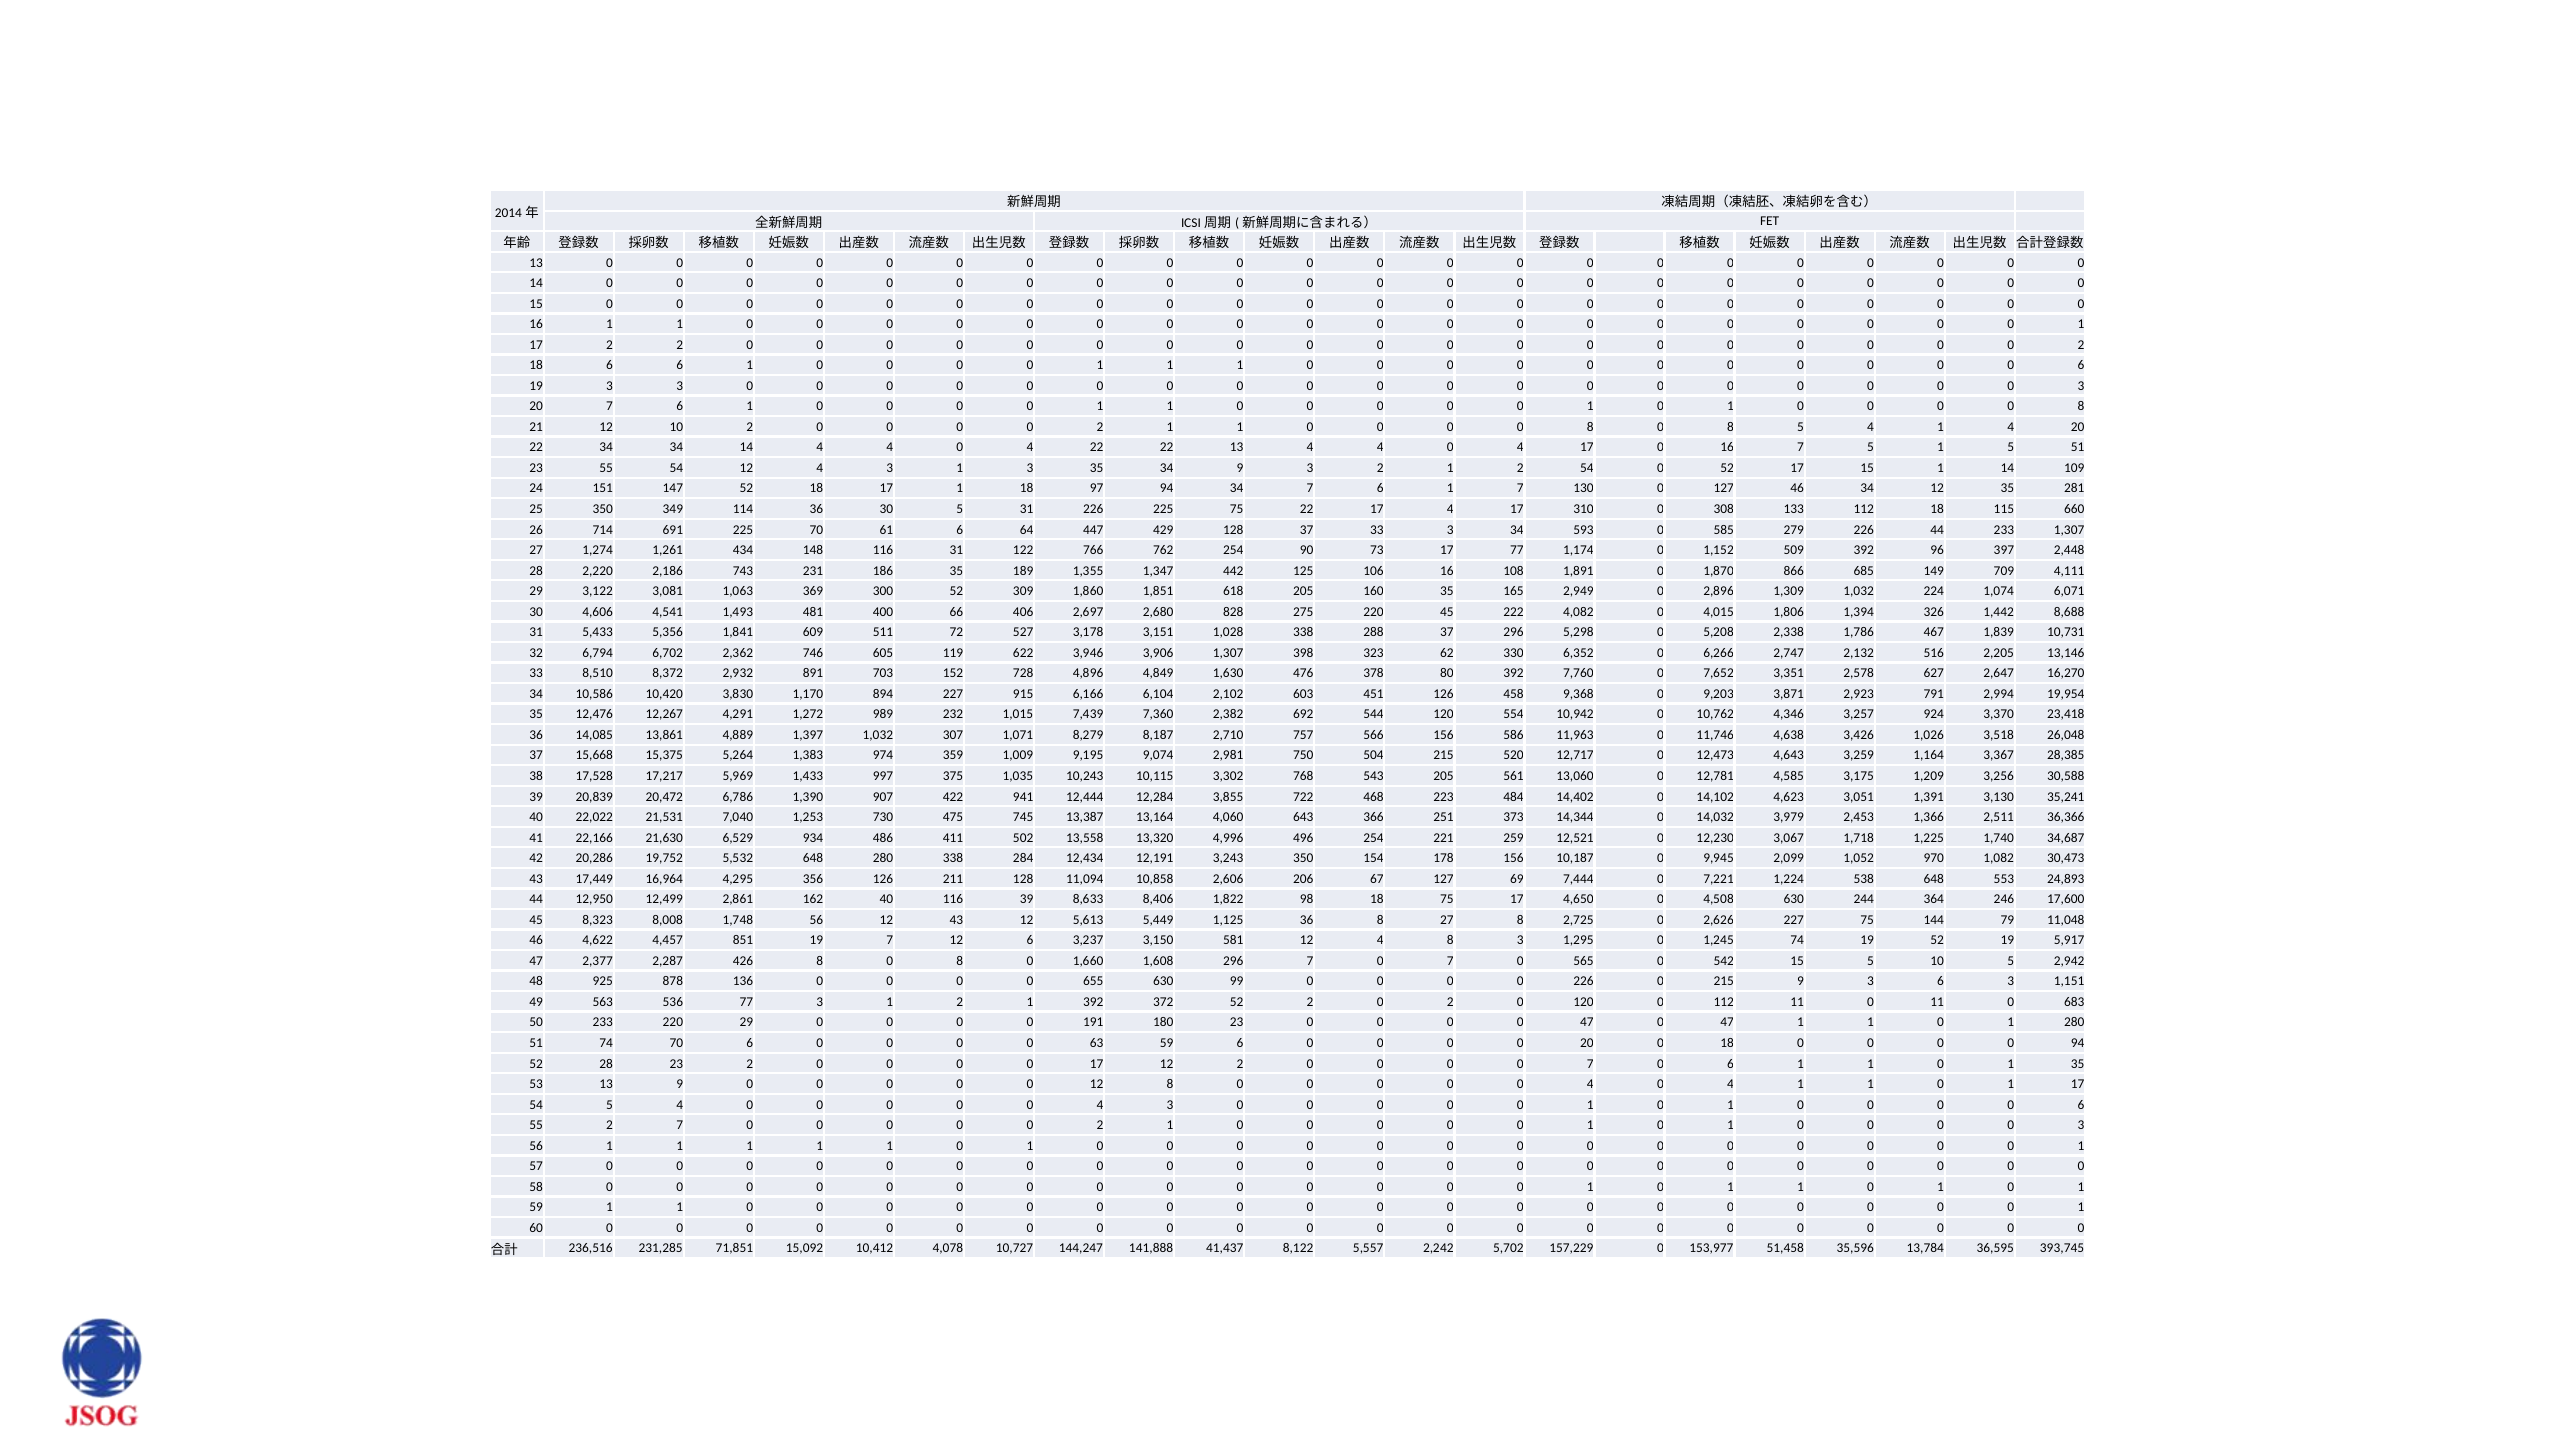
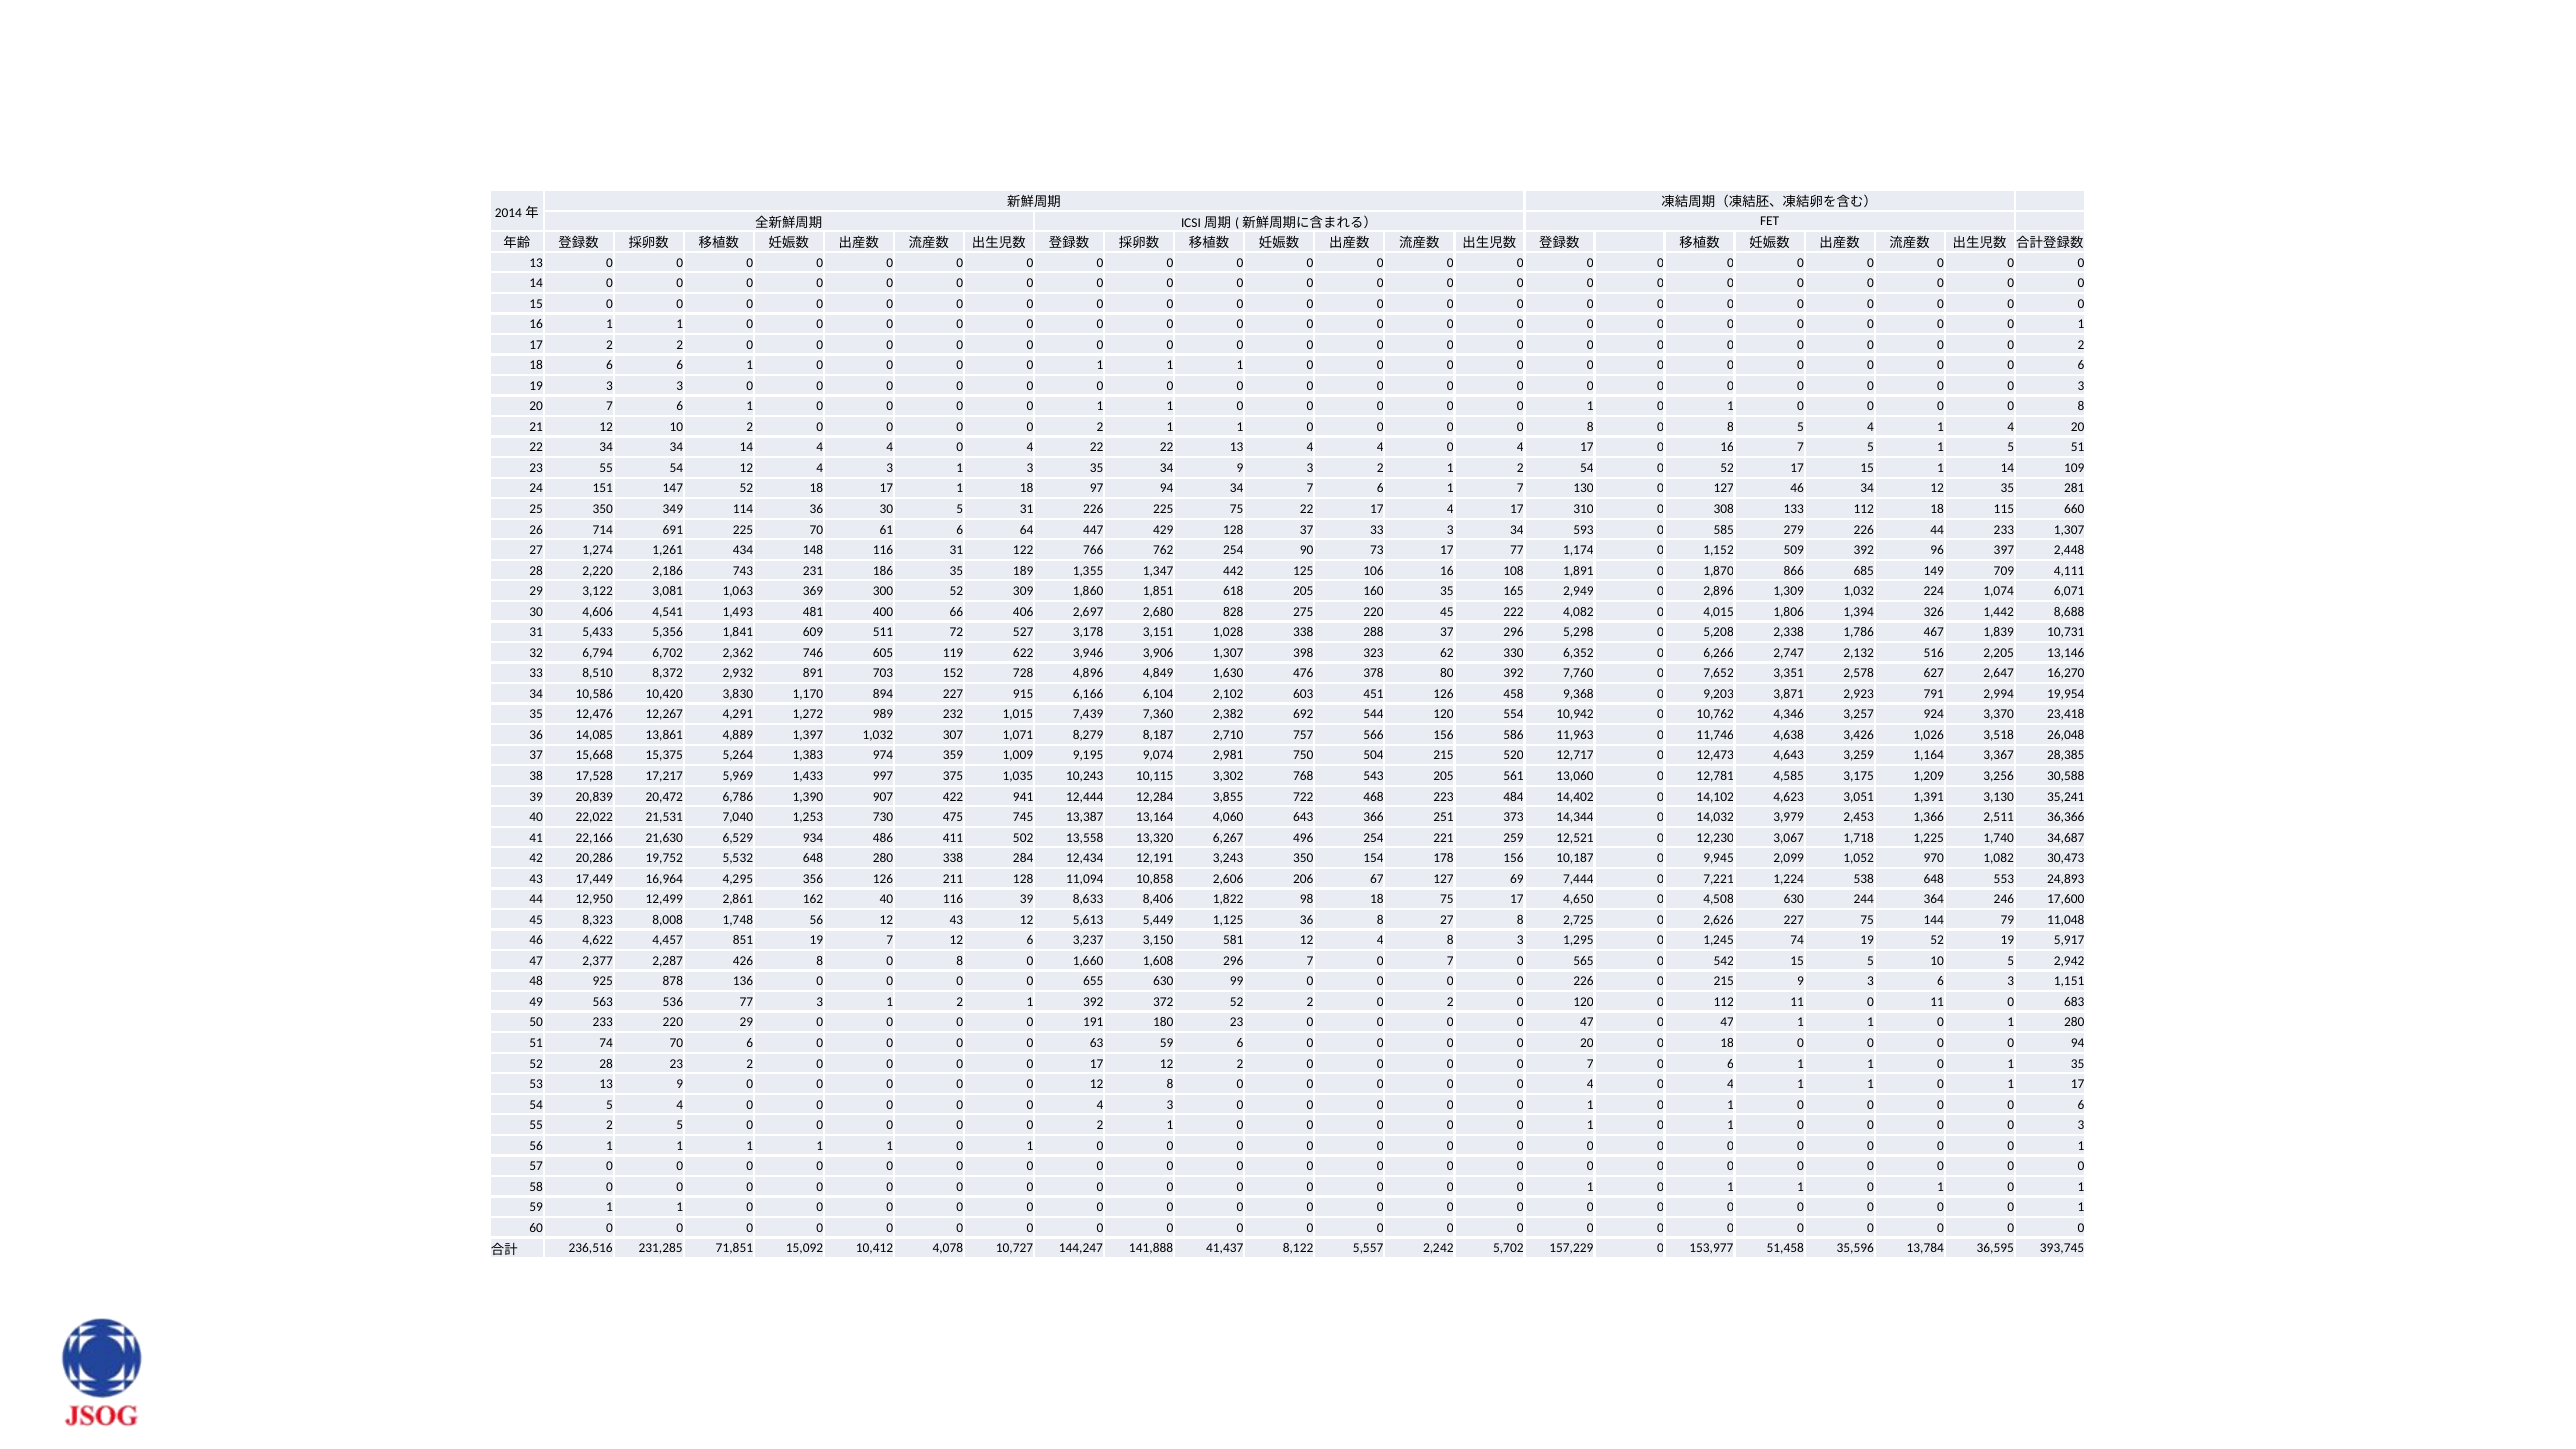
4,996: 4,996 -> 6,267 (1228, 838)
2 7: 7 -> 5 (680, 1125)
